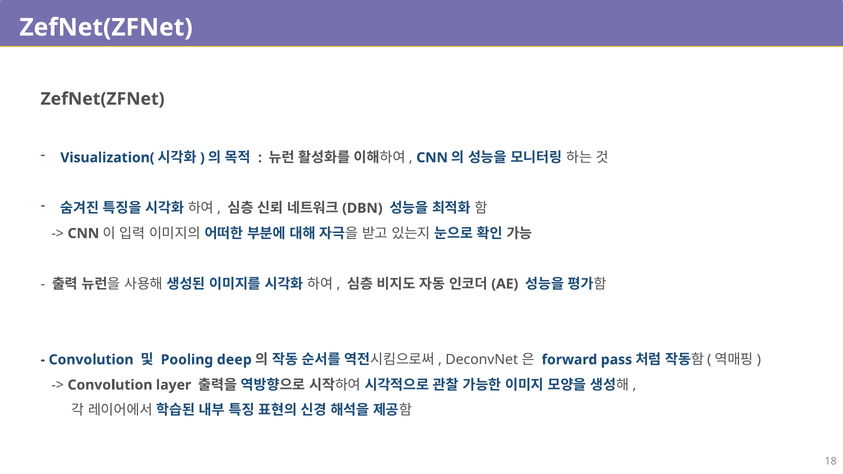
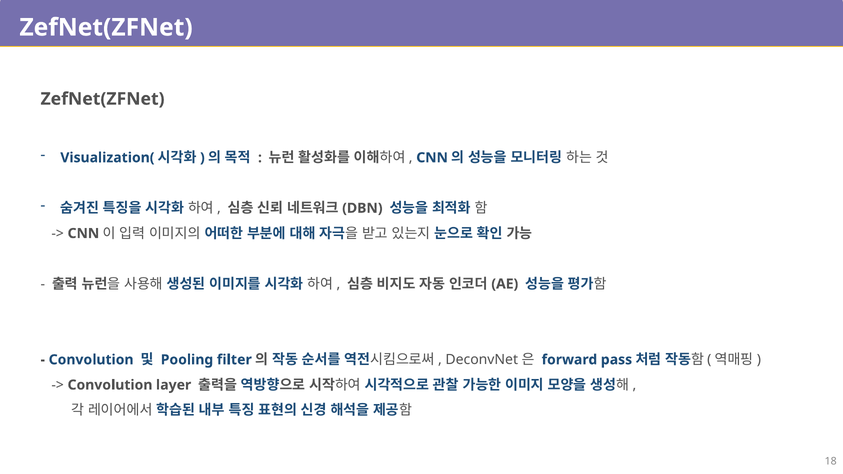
deep: deep -> filter (234, 360)
